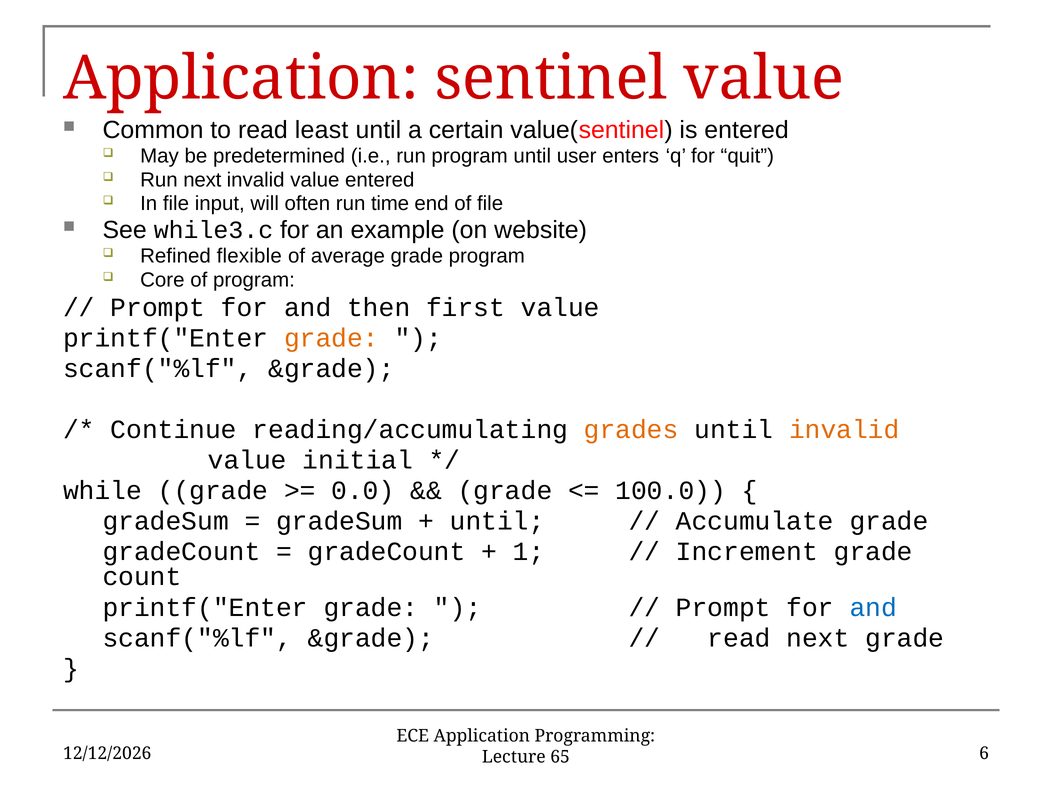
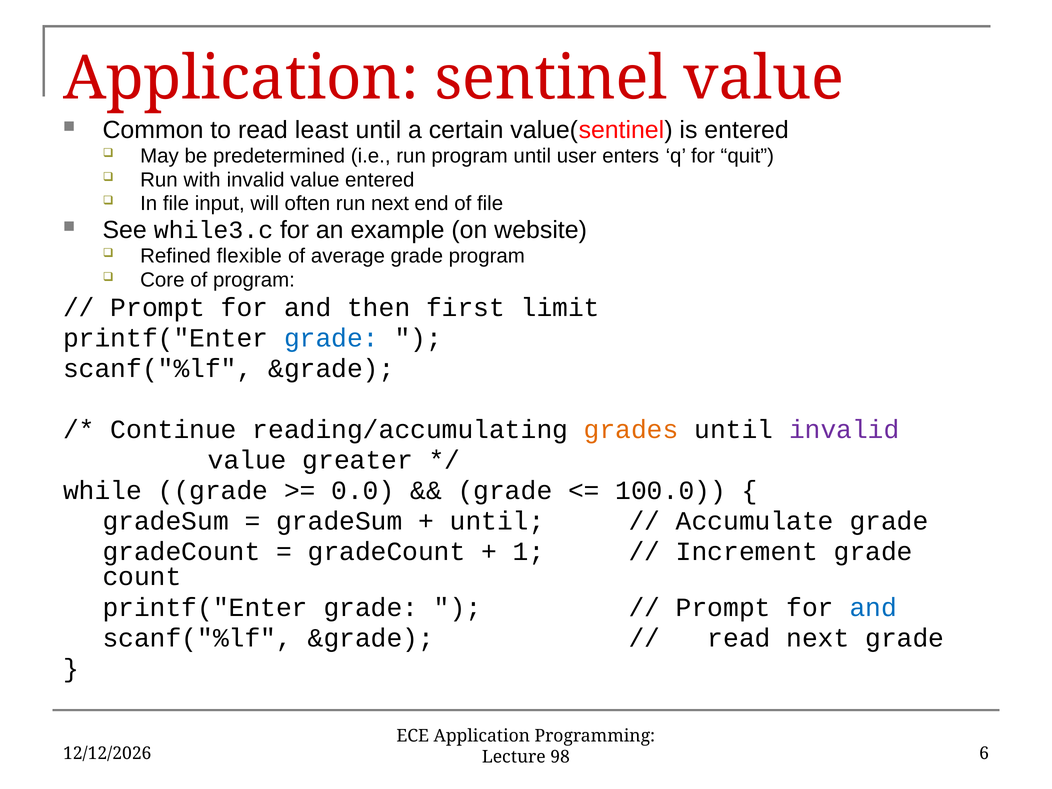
Run next: next -> with (202, 180)
run time: time -> next (390, 204)
first value: value -> limit (560, 307)
grade colour: orange -> blue (331, 338)
invalid colour: orange -> purple (844, 429)
initial: initial -> greater (358, 460)
65: 65 -> 98 (560, 757)
